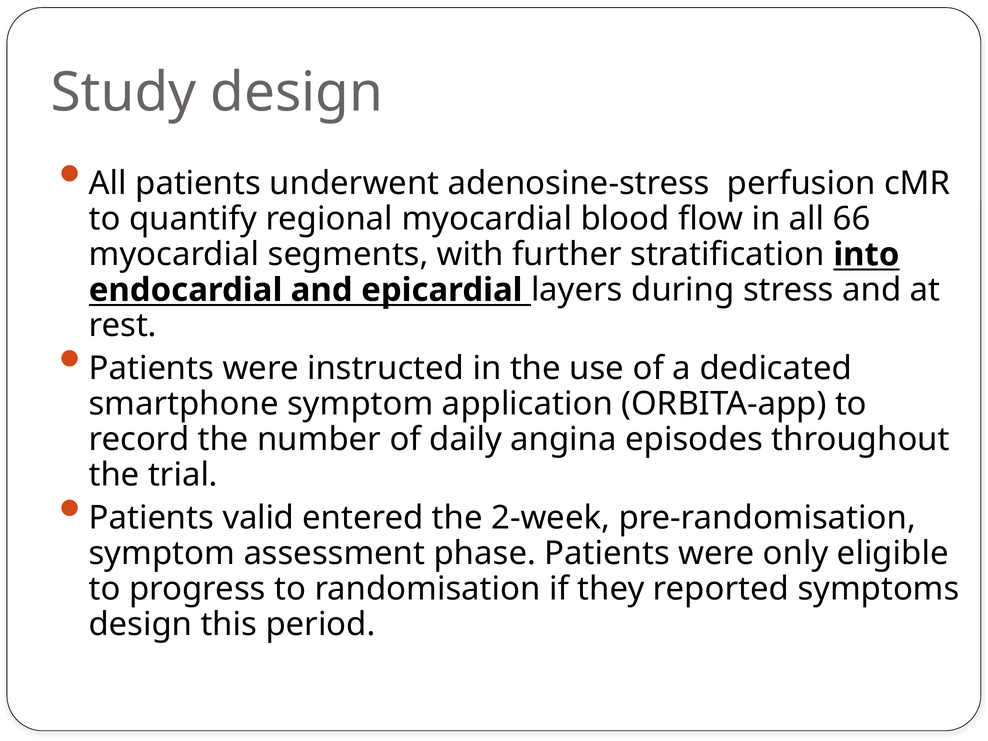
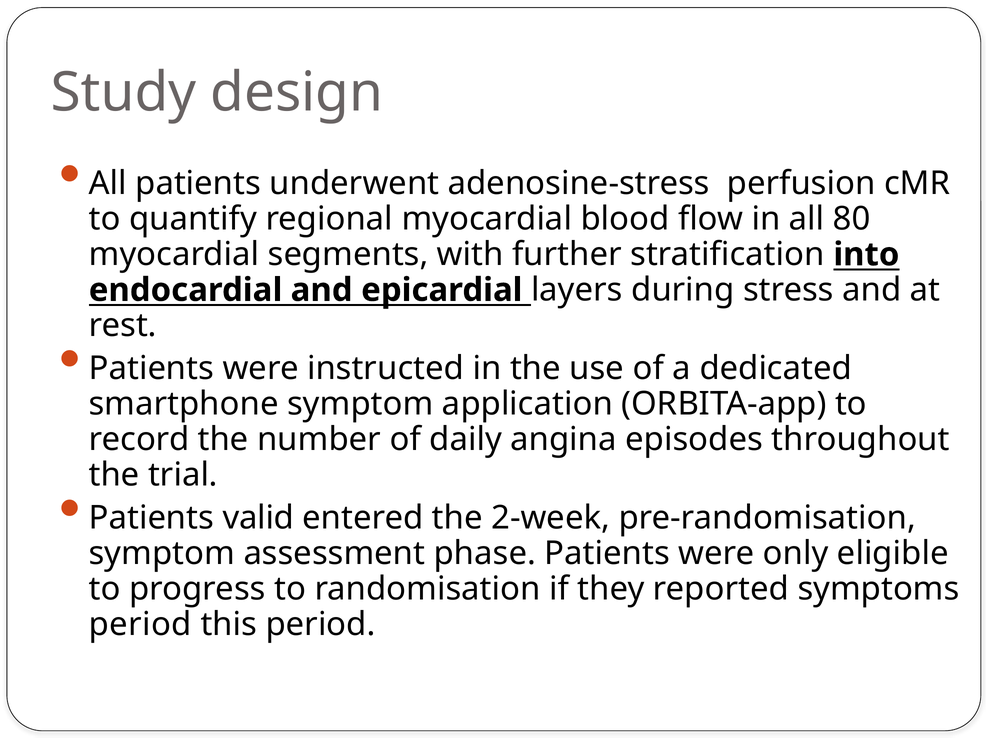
66: 66 -> 80 (852, 219)
design: design -> period (140, 624)
